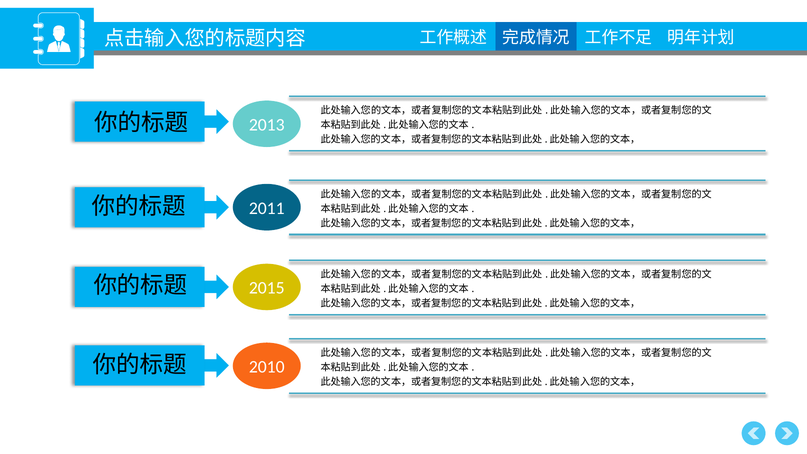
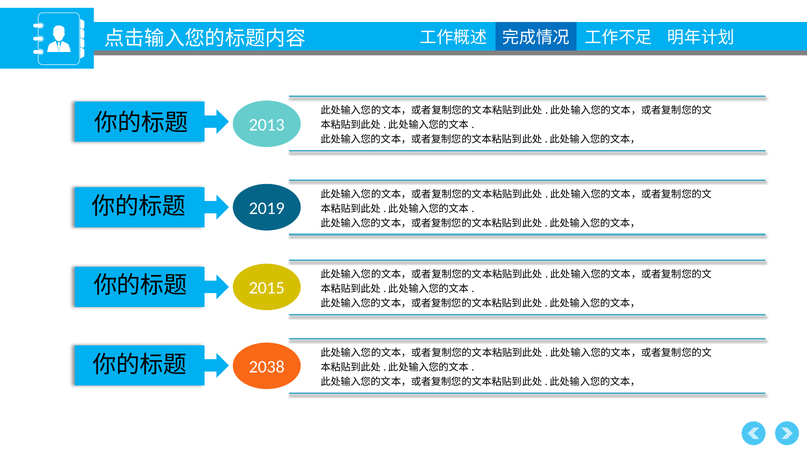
2011: 2011 -> 2019 (267, 208)
2010: 2010 -> 2038 (267, 367)
